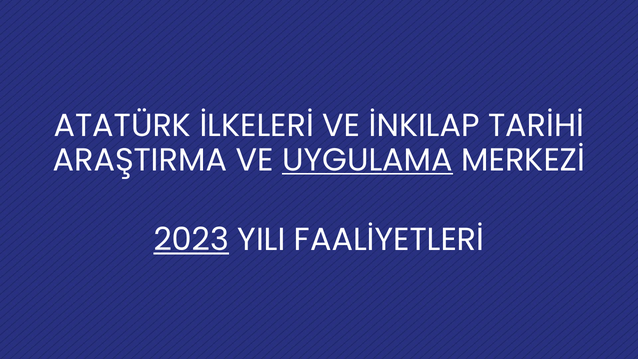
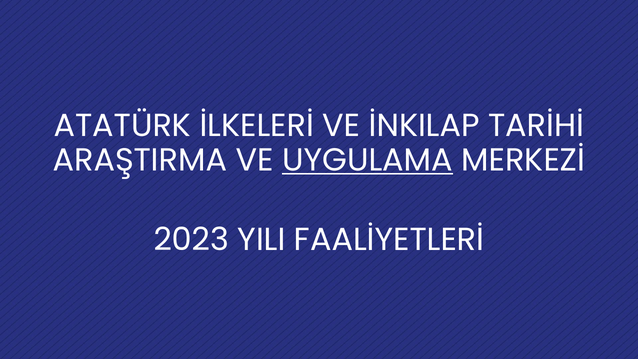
2023 underline: present -> none (191, 240)
